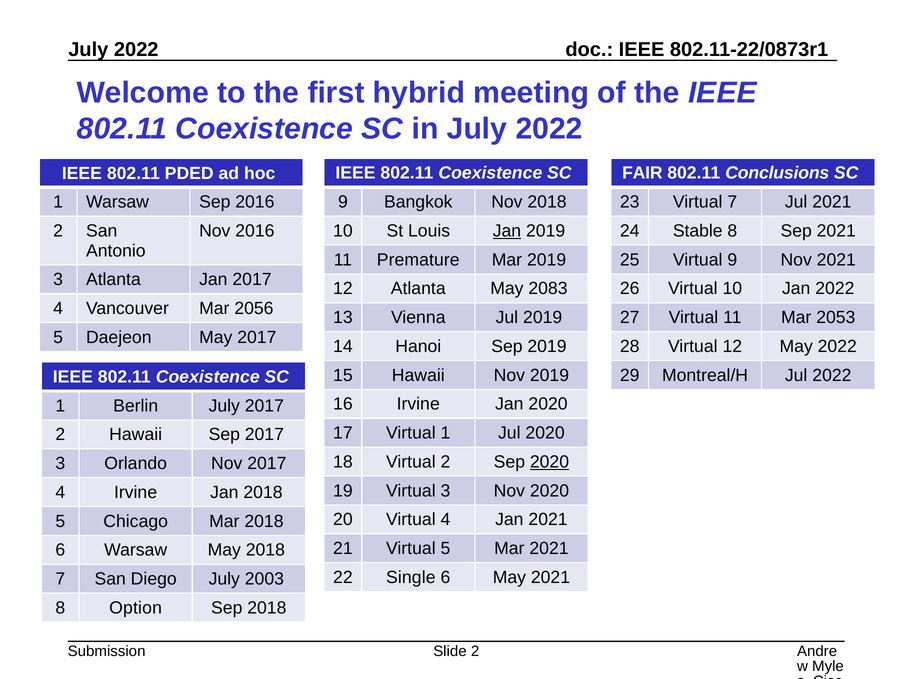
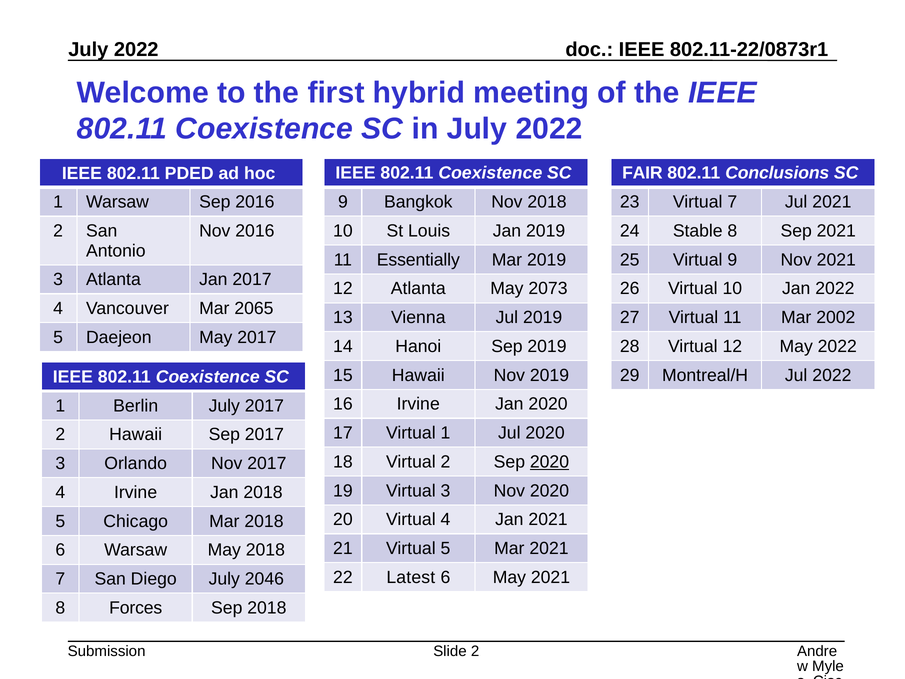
Jan underline: present -> none (507, 231)
Premature: Premature -> Essentially (418, 260)
2083: 2083 -> 2073 (548, 289)
2056: 2056 -> 2065 (254, 308)
2053: 2053 -> 2002 (836, 317)
Single: Single -> Latest (411, 577)
2003: 2003 -> 2046 (264, 579)
Option: Option -> Forces (136, 608)
